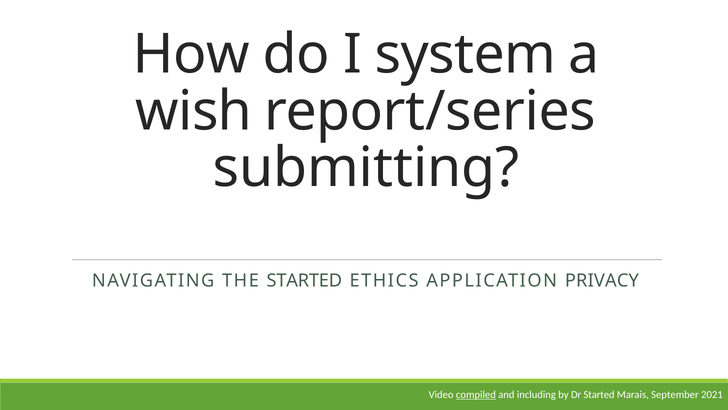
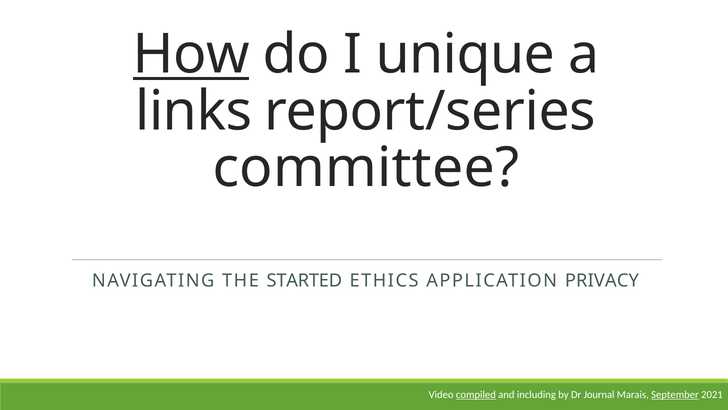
How underline: none -> present (191, 55)
system: system -> unique (465, 55)
wish: wish -> links (194, 111)
submitting: submitting -> committee (366, 168)
Dr Started: Started -> Journal (599, 394)
September underline: none -> present (675, 394)
